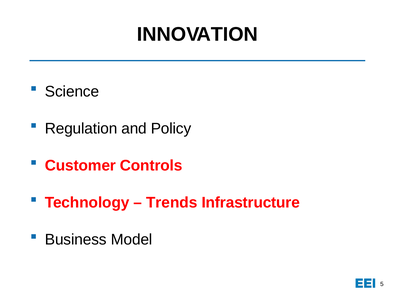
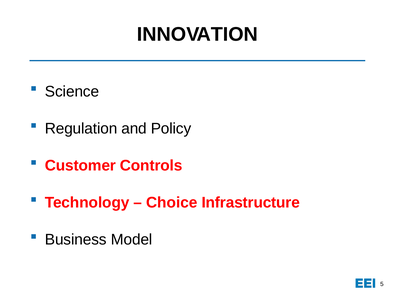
Trends: Trends -> Choice (172, 202)
